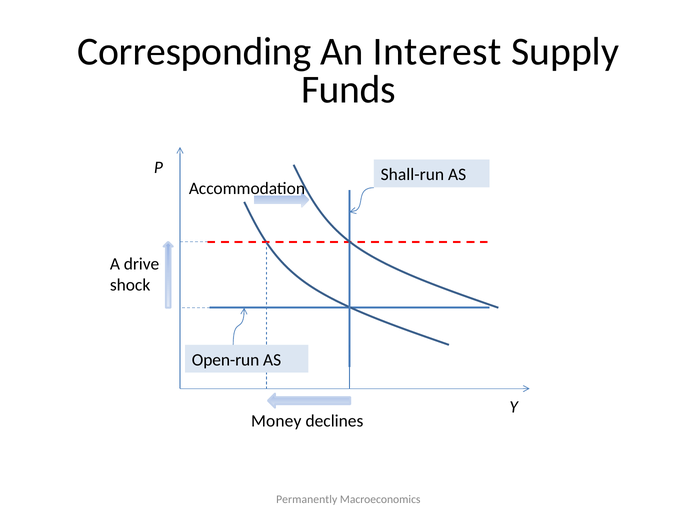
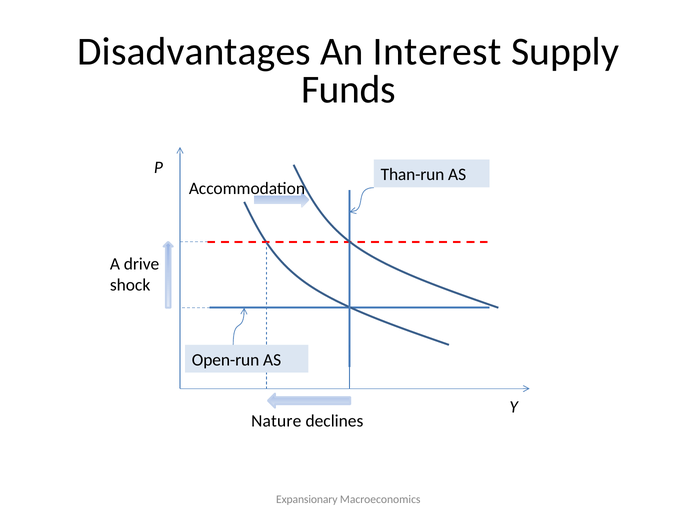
Corresponding: Corresponding -> Disadvantages (194, 51)
Shall-run: Shall-run -> Than-run (412, 175)
Money: Money -> Nature (276, 421)
Permanently: Permanently -> Expansionary (307, 499)
